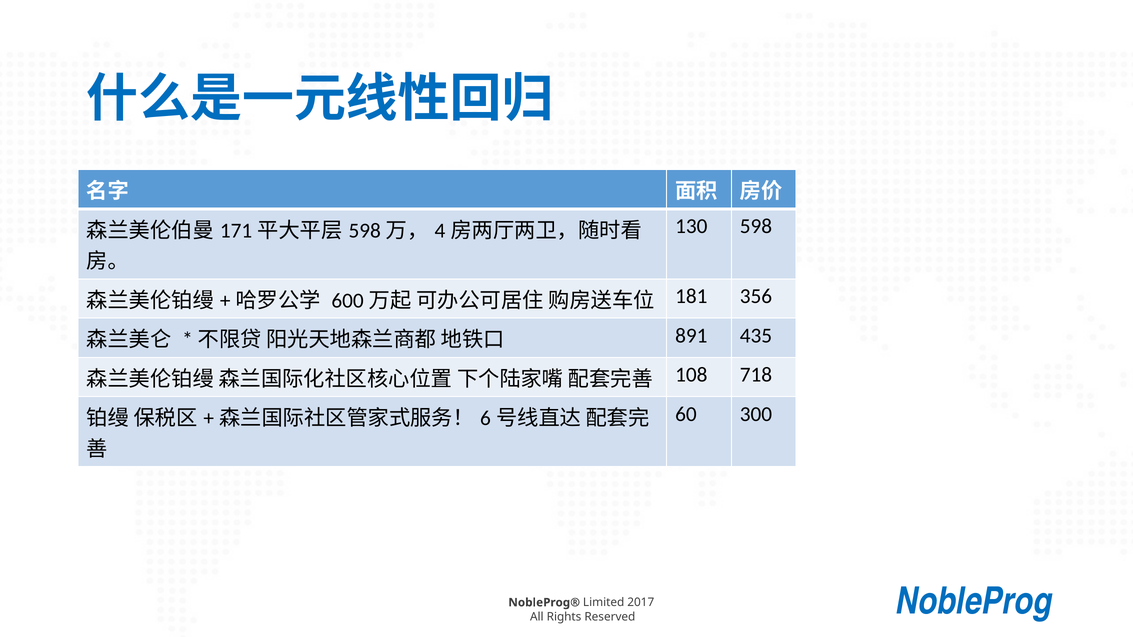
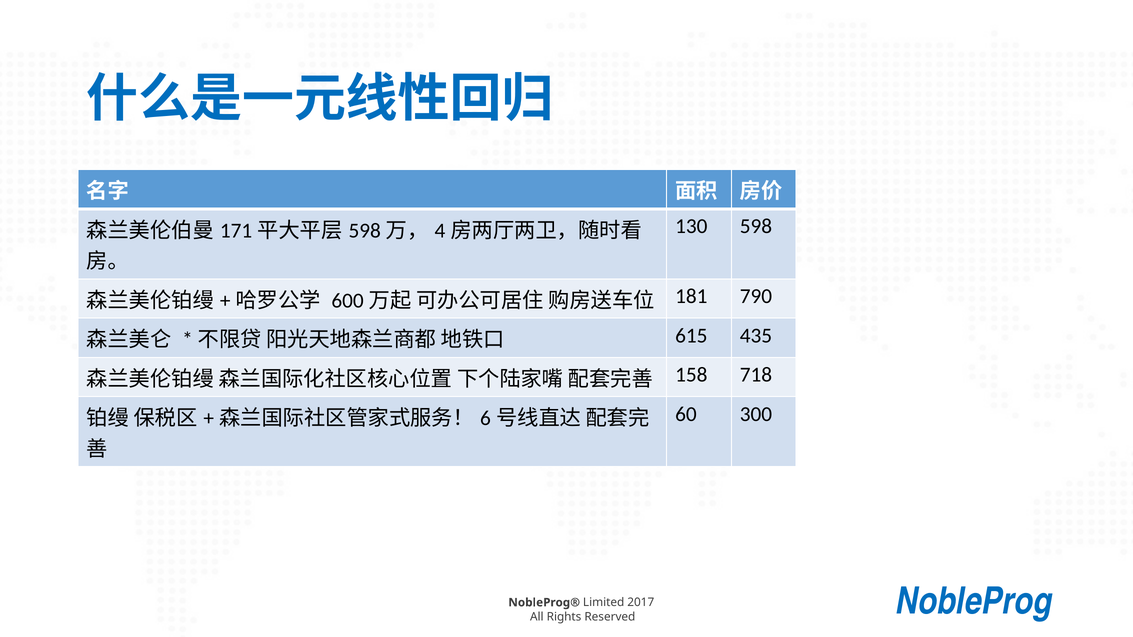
356: 356 -> 790 (756, 296)
891: 891 -> 615 (691, 336)
108: 108 -> 158 (691, 375)
